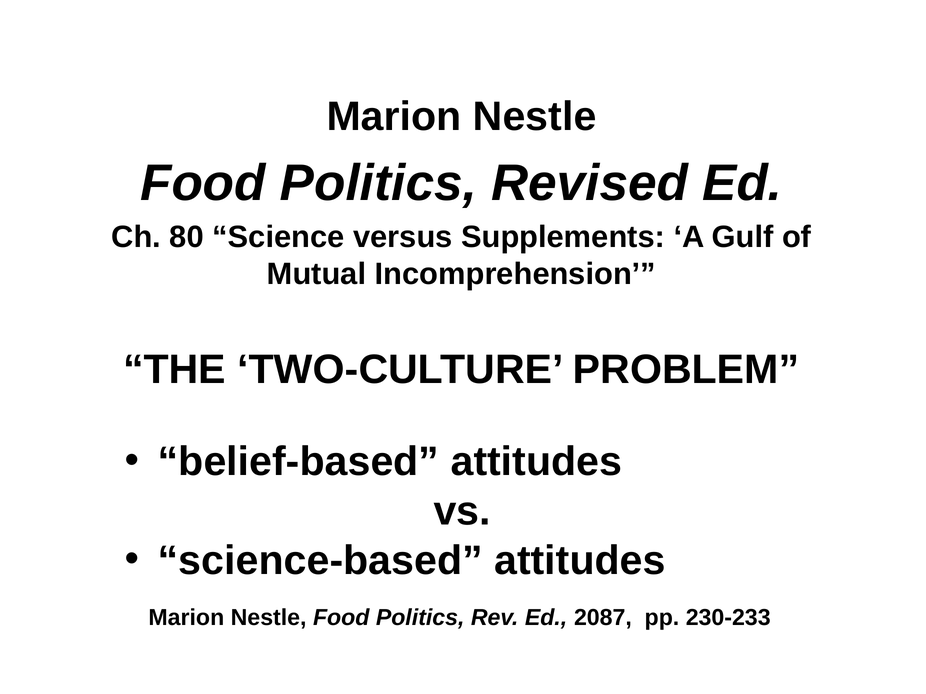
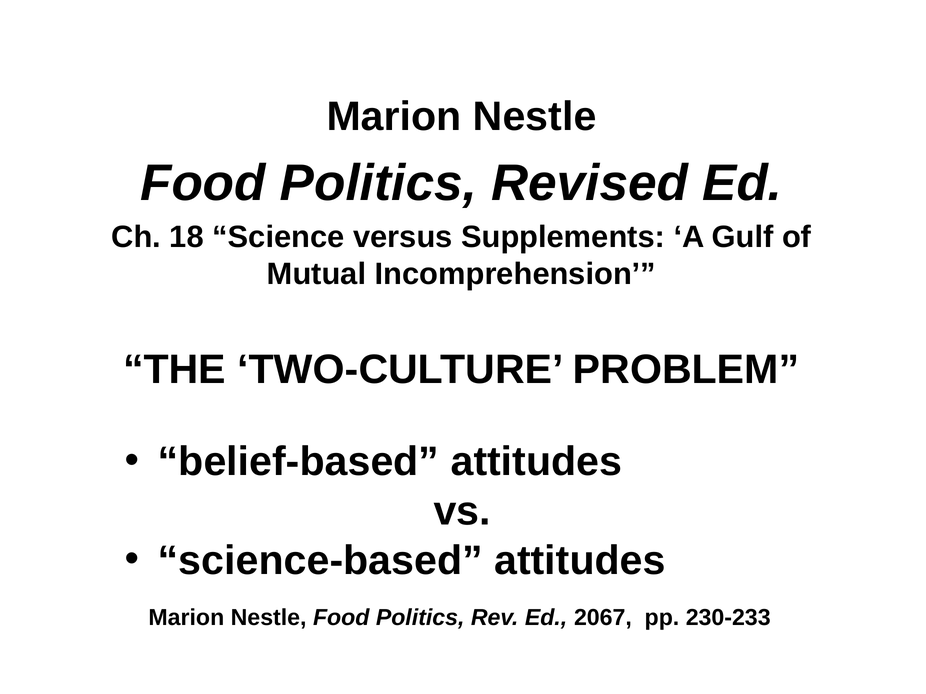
80: 80 -> 18 (187, 237)
2087: 2087 -> 2067 (603, 618)
